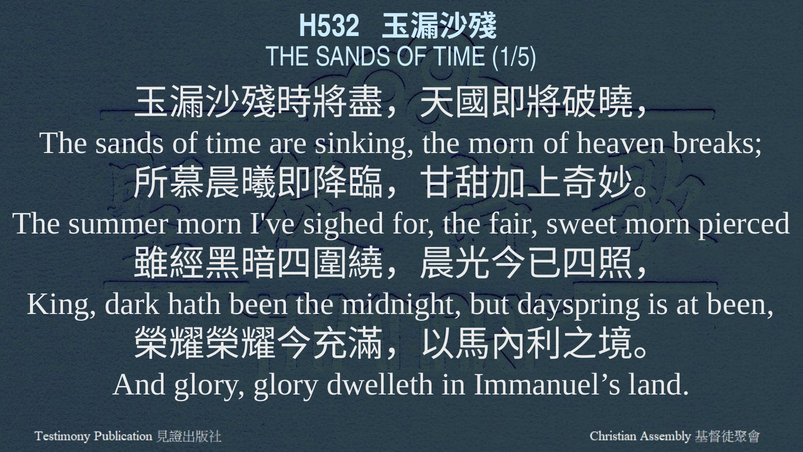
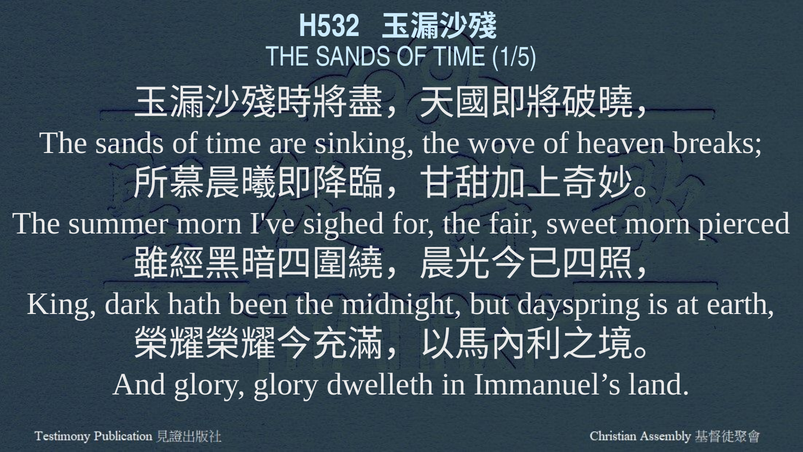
the morn: morn -> wove (502, 143)
at been: been -> earth (741, 304)
